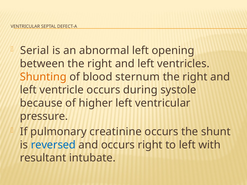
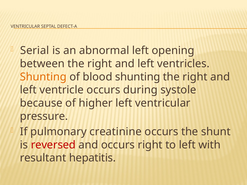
blood sternum: sternum -> shunting (138, 77)
reversed colour: blue -> red (53, 145)
intubate: intubate -> hepatitis (92, 158)
